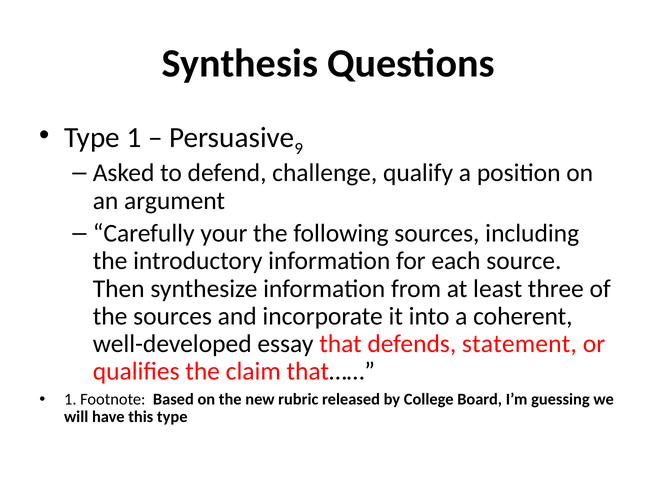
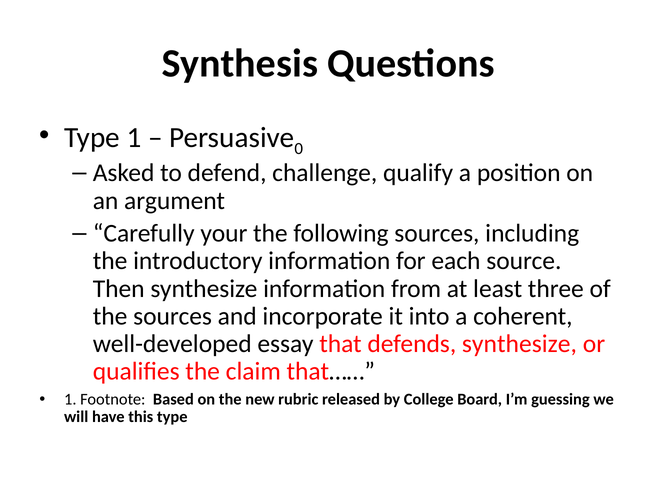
9: 9 -> 0 (299, 149)
defends statement: statement -> synthesize (519, 344)
